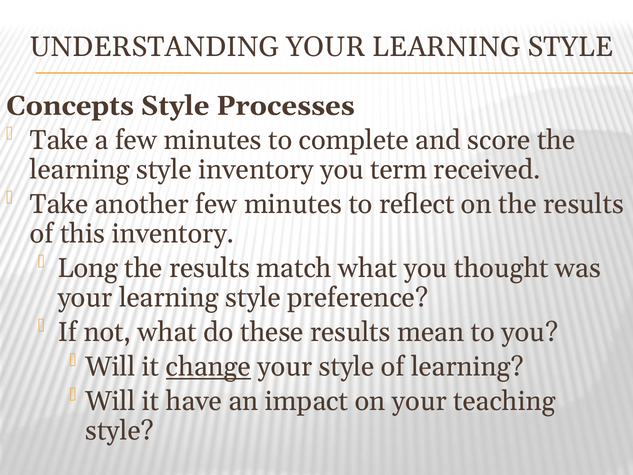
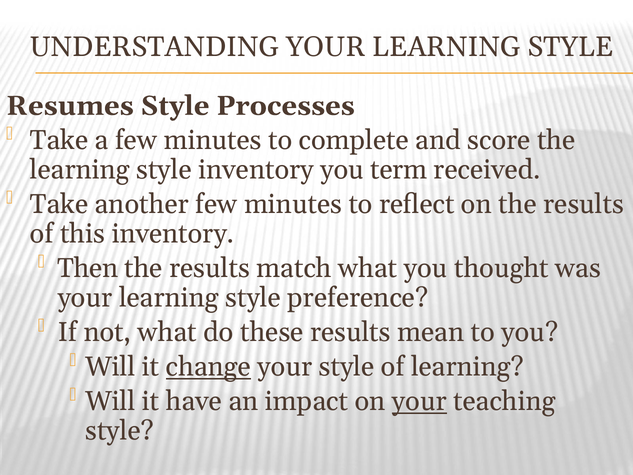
Concepts: Concepts -> Resumes (70, 106)
Long: Long -> Then (88, 268)
your underline: none -> present (419, 401)
